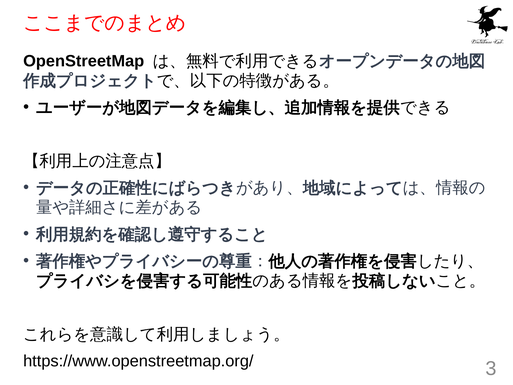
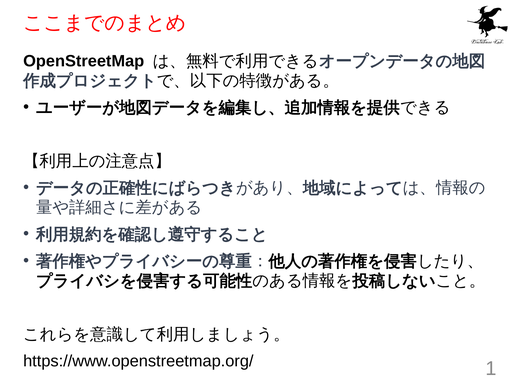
3: 3 -> 1 (491, 368)
